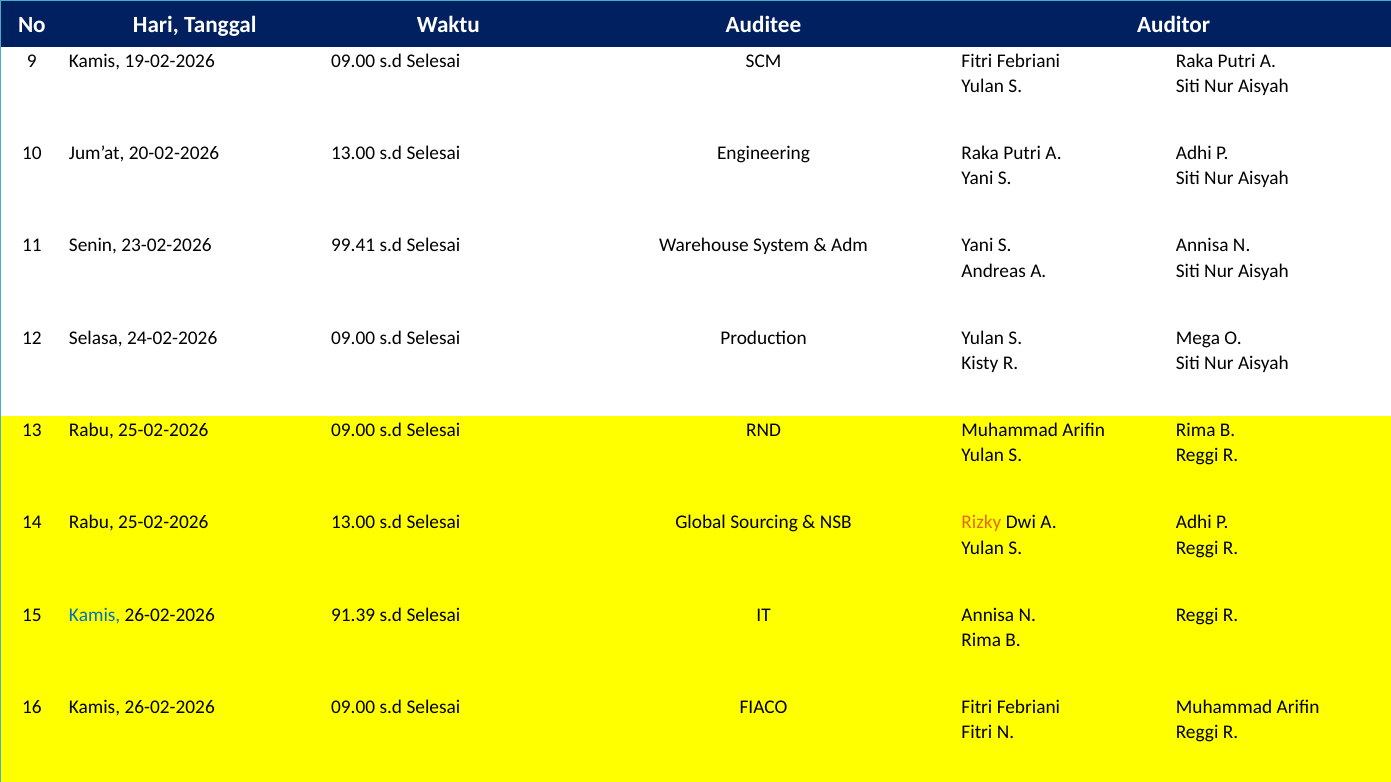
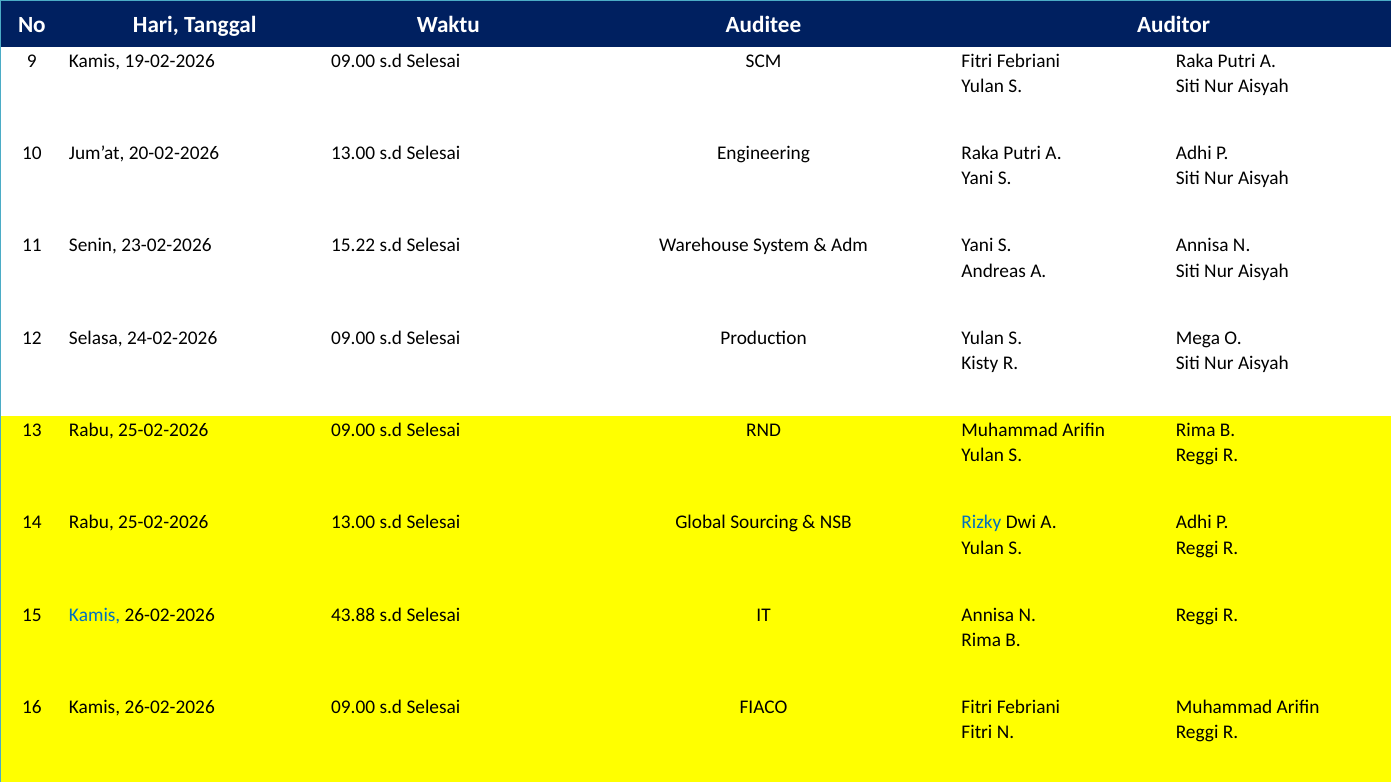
99.41: 99.41 -> 15.22 (353, 246)
Rizky colour: orange -> blue (981, 523)
91.39: 91.39 -> 43.88 (353, 615)
